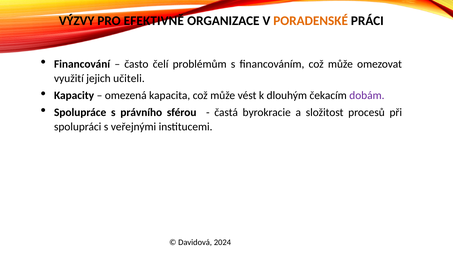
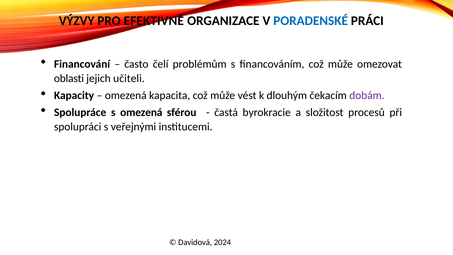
PORADENSKÉ colour: orange -> blue (311, 21)
využití: využití -> oblasti (69, 78)
s právního: právního -> omezená (141, 112)
